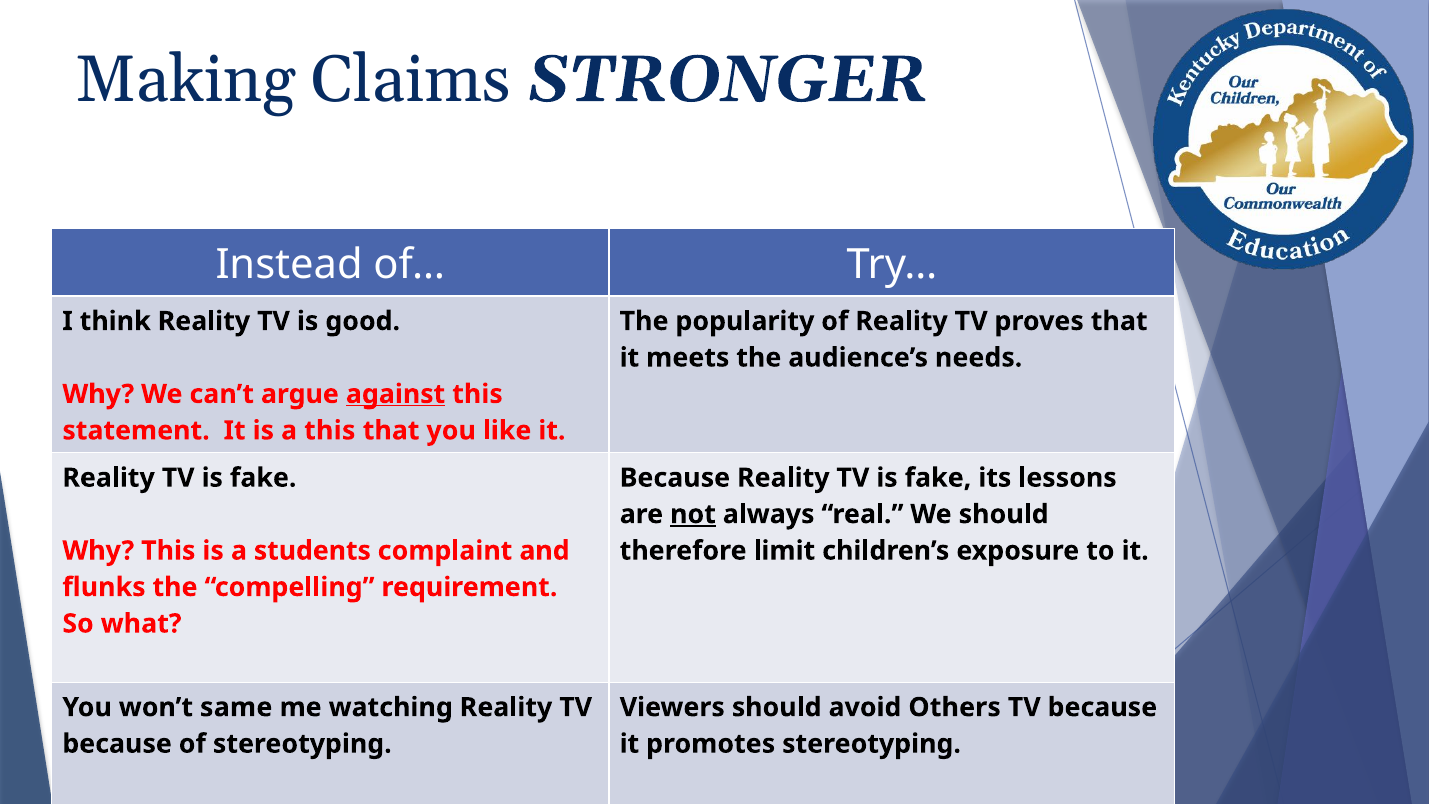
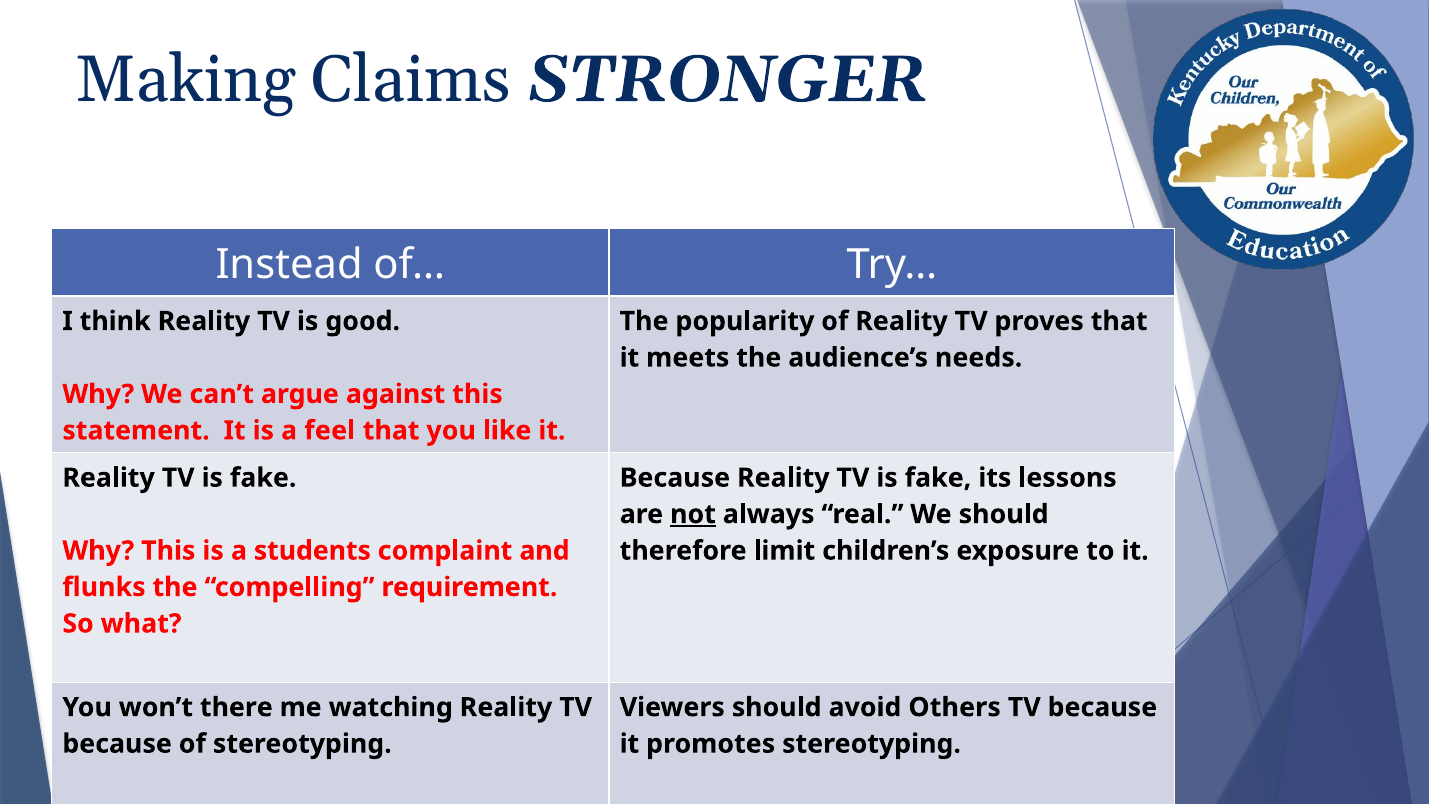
against underline: present -> none (396, 394)
a this: this -> feel (330, 430)
same: same -> there (236, 707)
